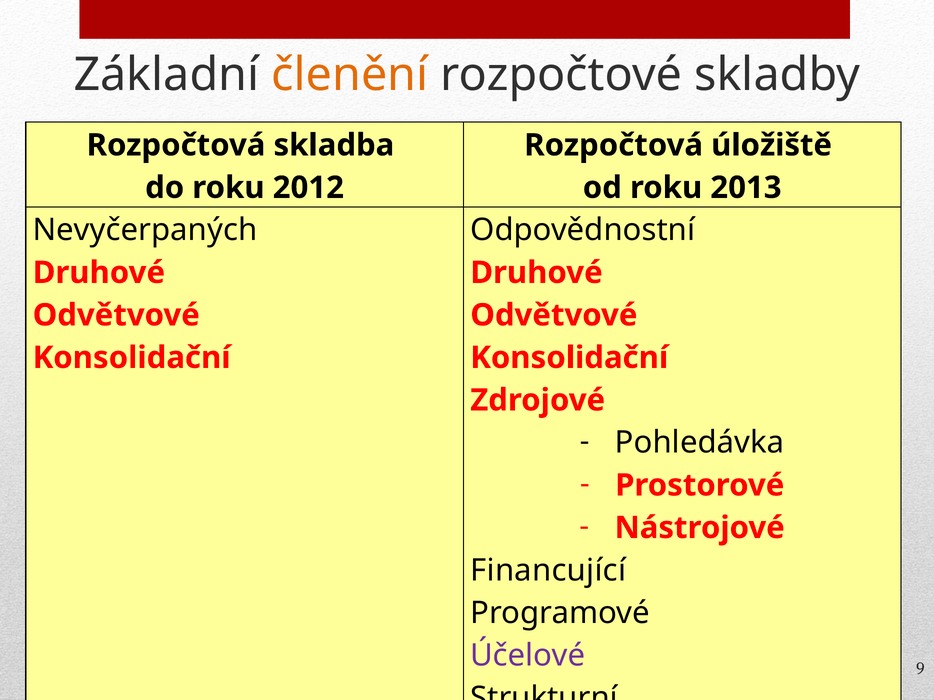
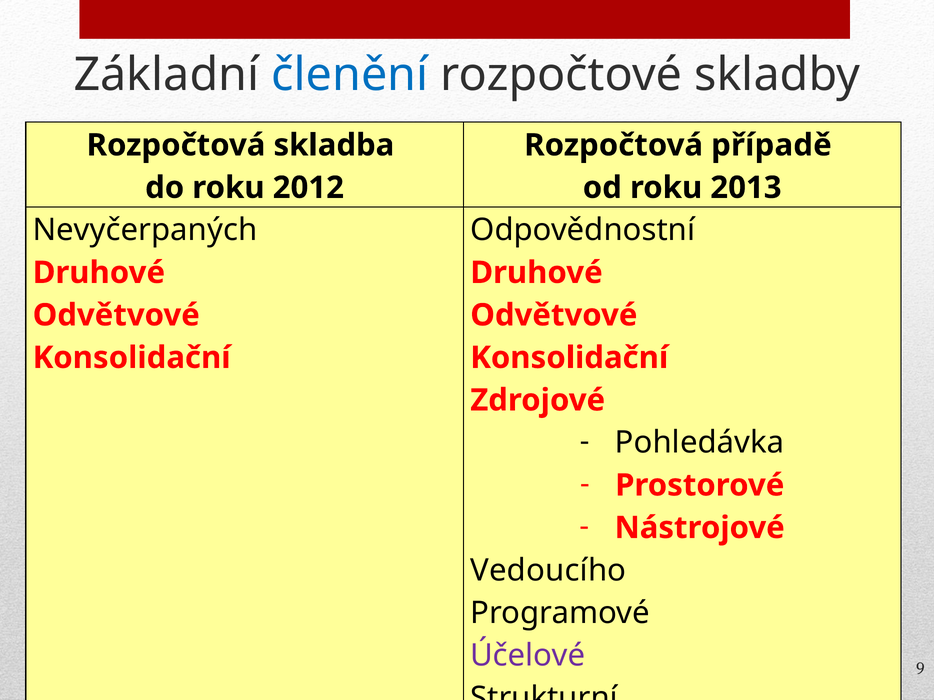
členění colour: orange -> blue (350, 75)
úložiště: úložiště -> případě (771, 145)
Financující: Financující -> Vedoucího (548, 571)
